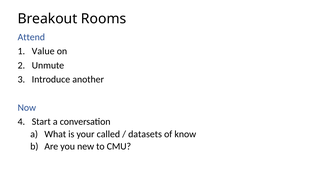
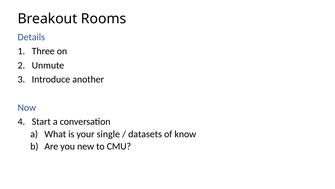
Attend: Attend -> Details (31, 37)
Value: Value -> Three (43, 51)
called: called -> single (108, 134)
